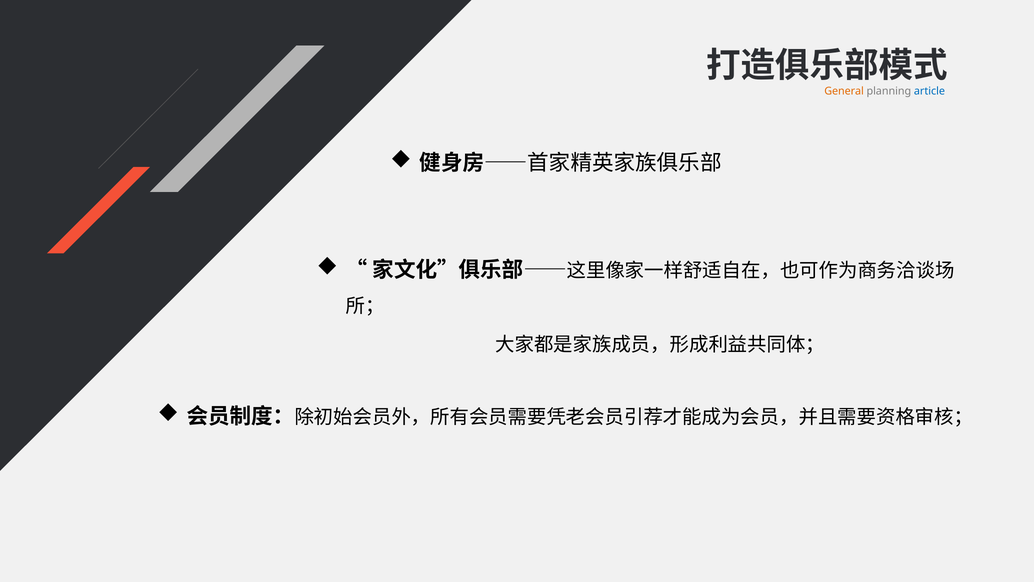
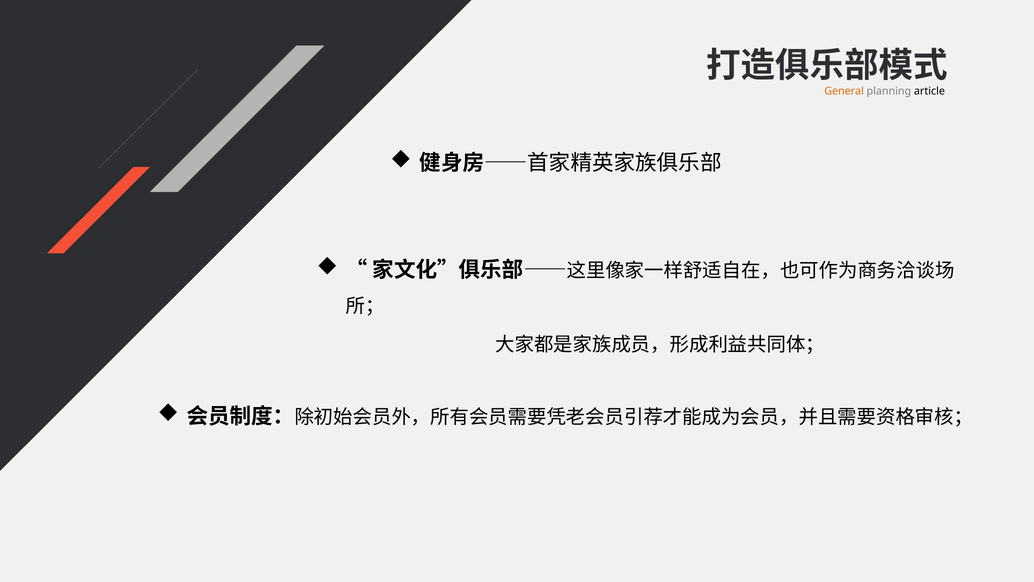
article colour: blue -> black (929, 91)
